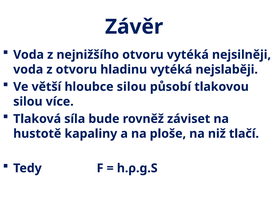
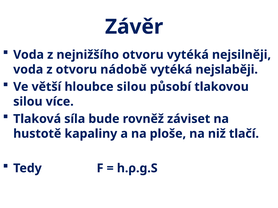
hladinu: hladinu -> nádobě (124, 70)
